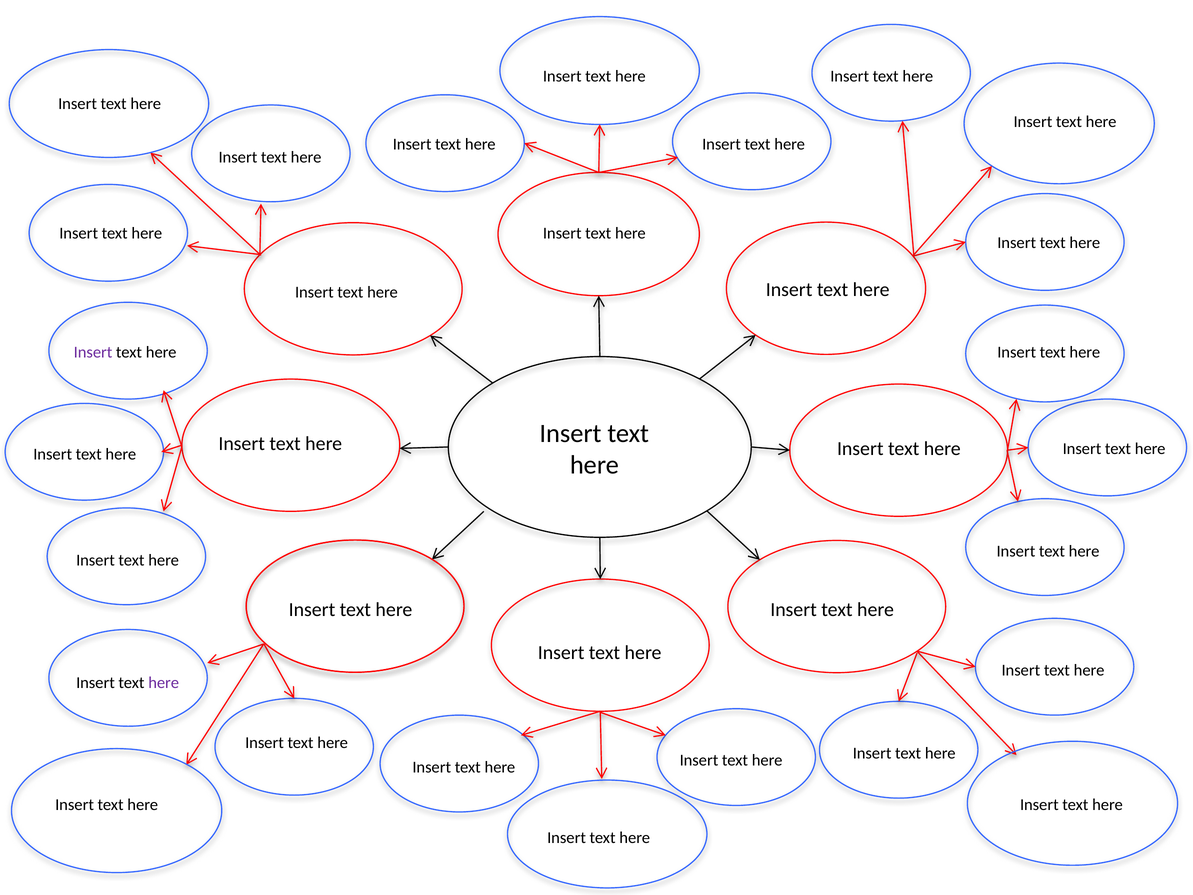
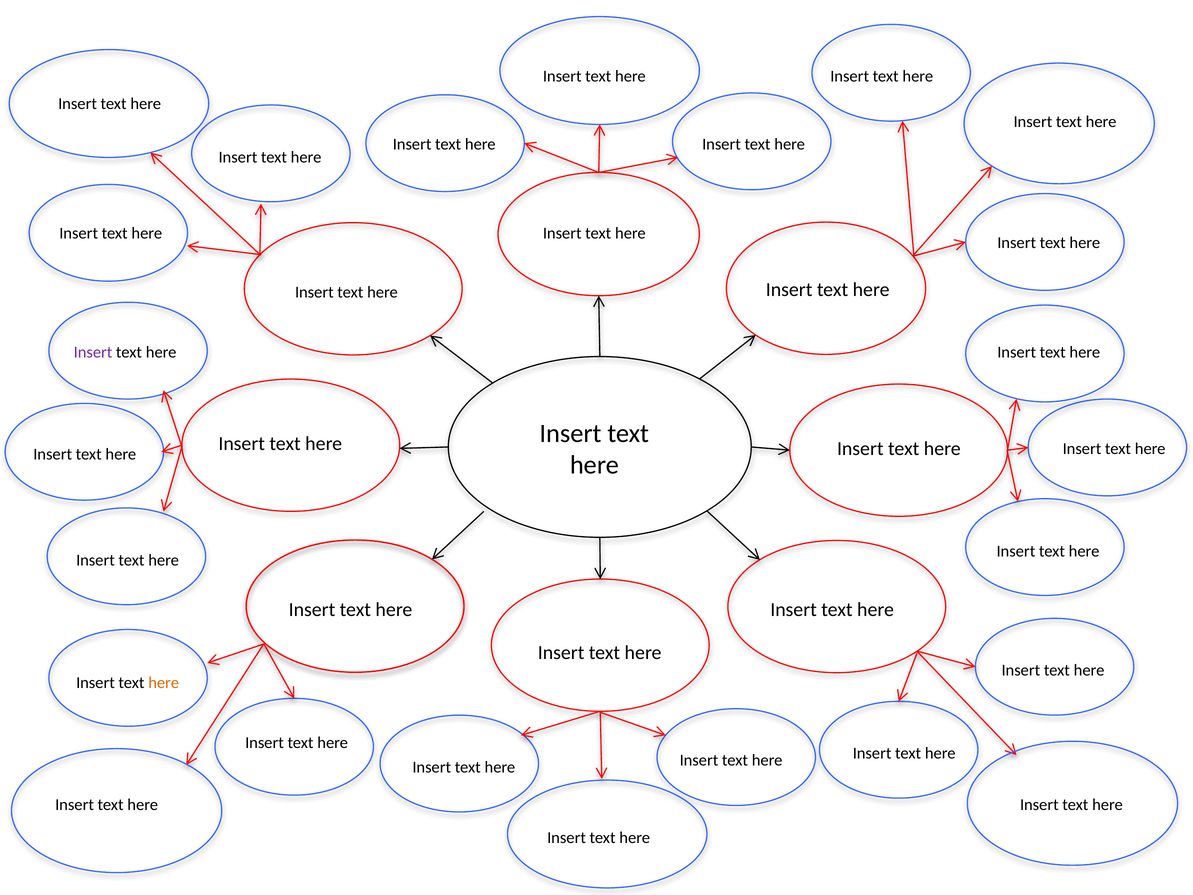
here colour: purple -> orange (164, 683)
